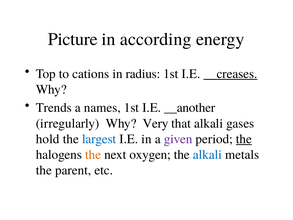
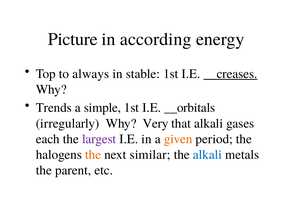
cations: cations -> always (91, 74)
radius: radius -> stable (143, 74)
names: names -> simple (102, 108)
__another: __another -> __orbitals (190, 108)
hold: hold -> each (48, 139)
largest colour: blue -> purple (99, 139)
given colour: purple -> orange (178, 139)
the underline: present -> none (244, 139)
oxygen: oxygen -> similar (150, 154)
